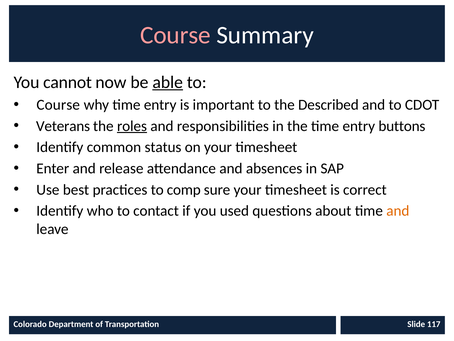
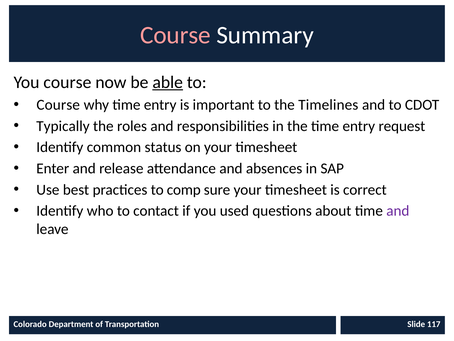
You cannot: cannot -> course (67, 82)
Described: Described -> Timelines (328, 105)
Veterans: Veterans -> Typically (63, 126)
roles underline: present -> none (132, 126)
buttons: buttons -> request (402, 126)
and colour: orange -> purple (398, 211)
